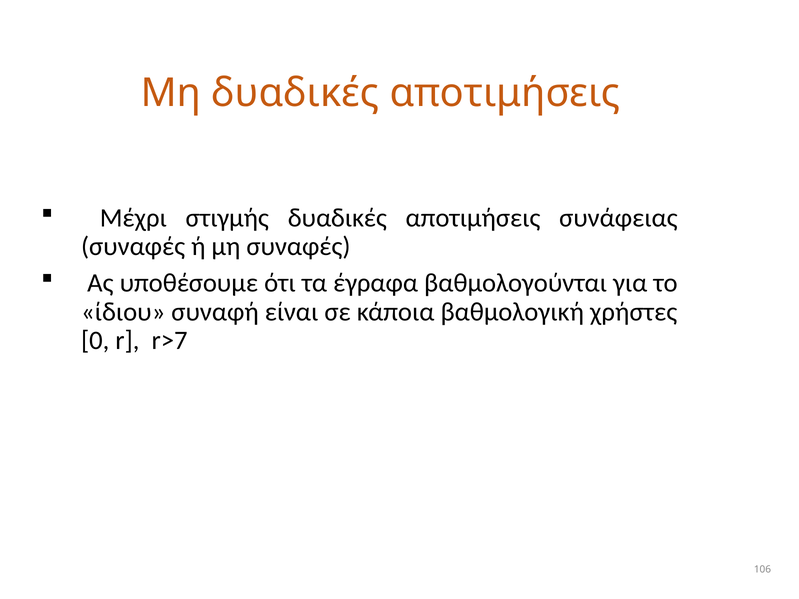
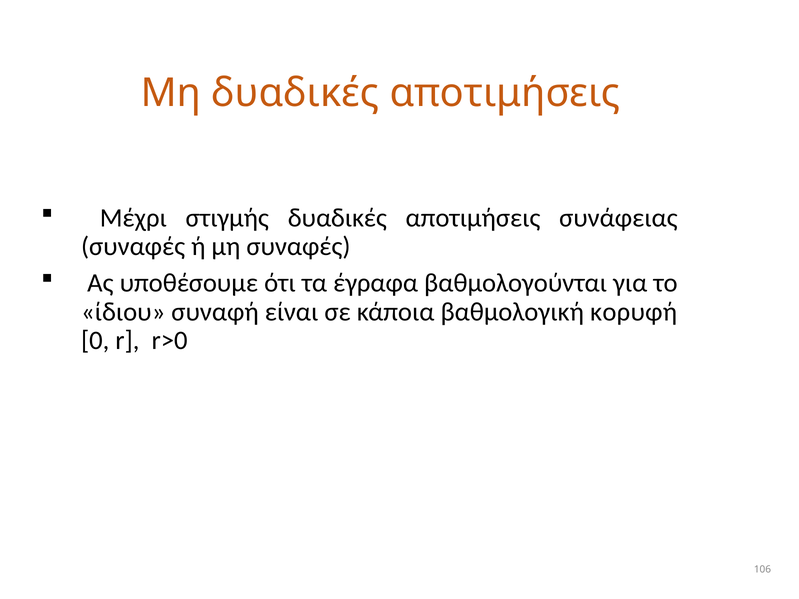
χρήστες: χρήστες -> κορυφή (634, 312)
r>7: r>7 -> r>0 (170, 341)
